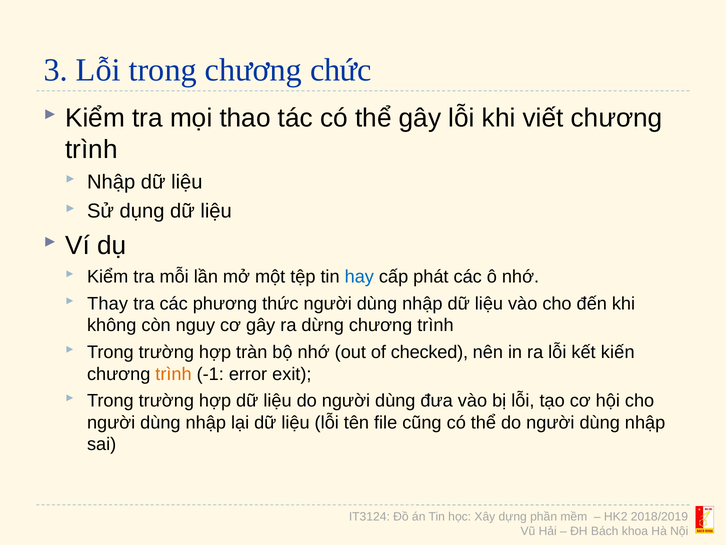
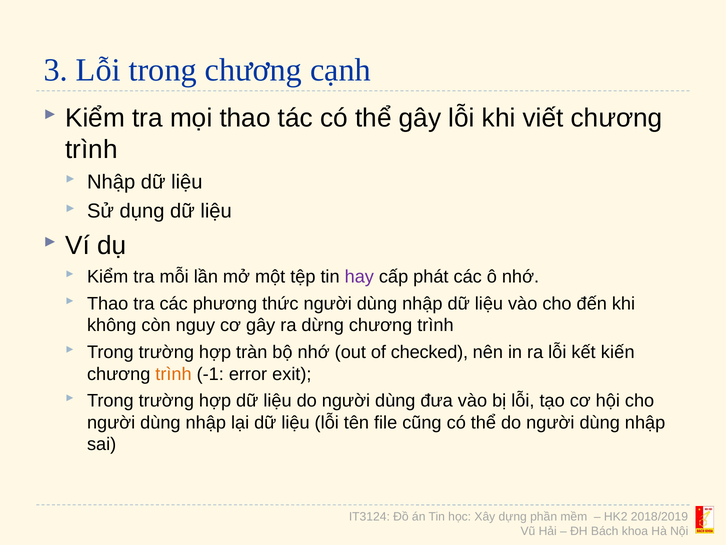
chức: chức -> cạnh (341, 70)
hay colour: blue -> purple (359, 276)
Thay: Thay -> Thao (108, 303)
